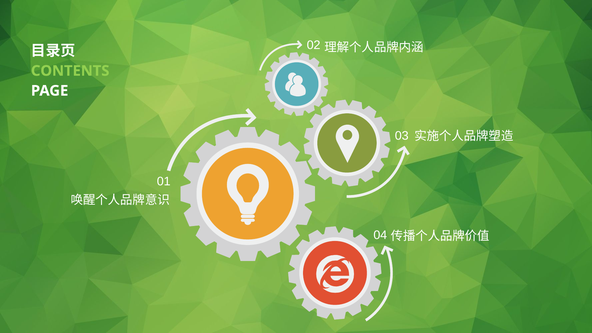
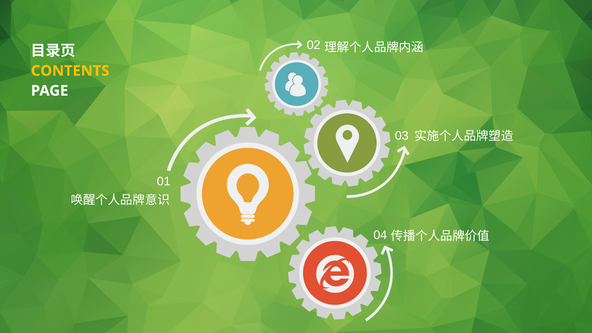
CONTENTS colour: light green -> yellow (70, 71)
